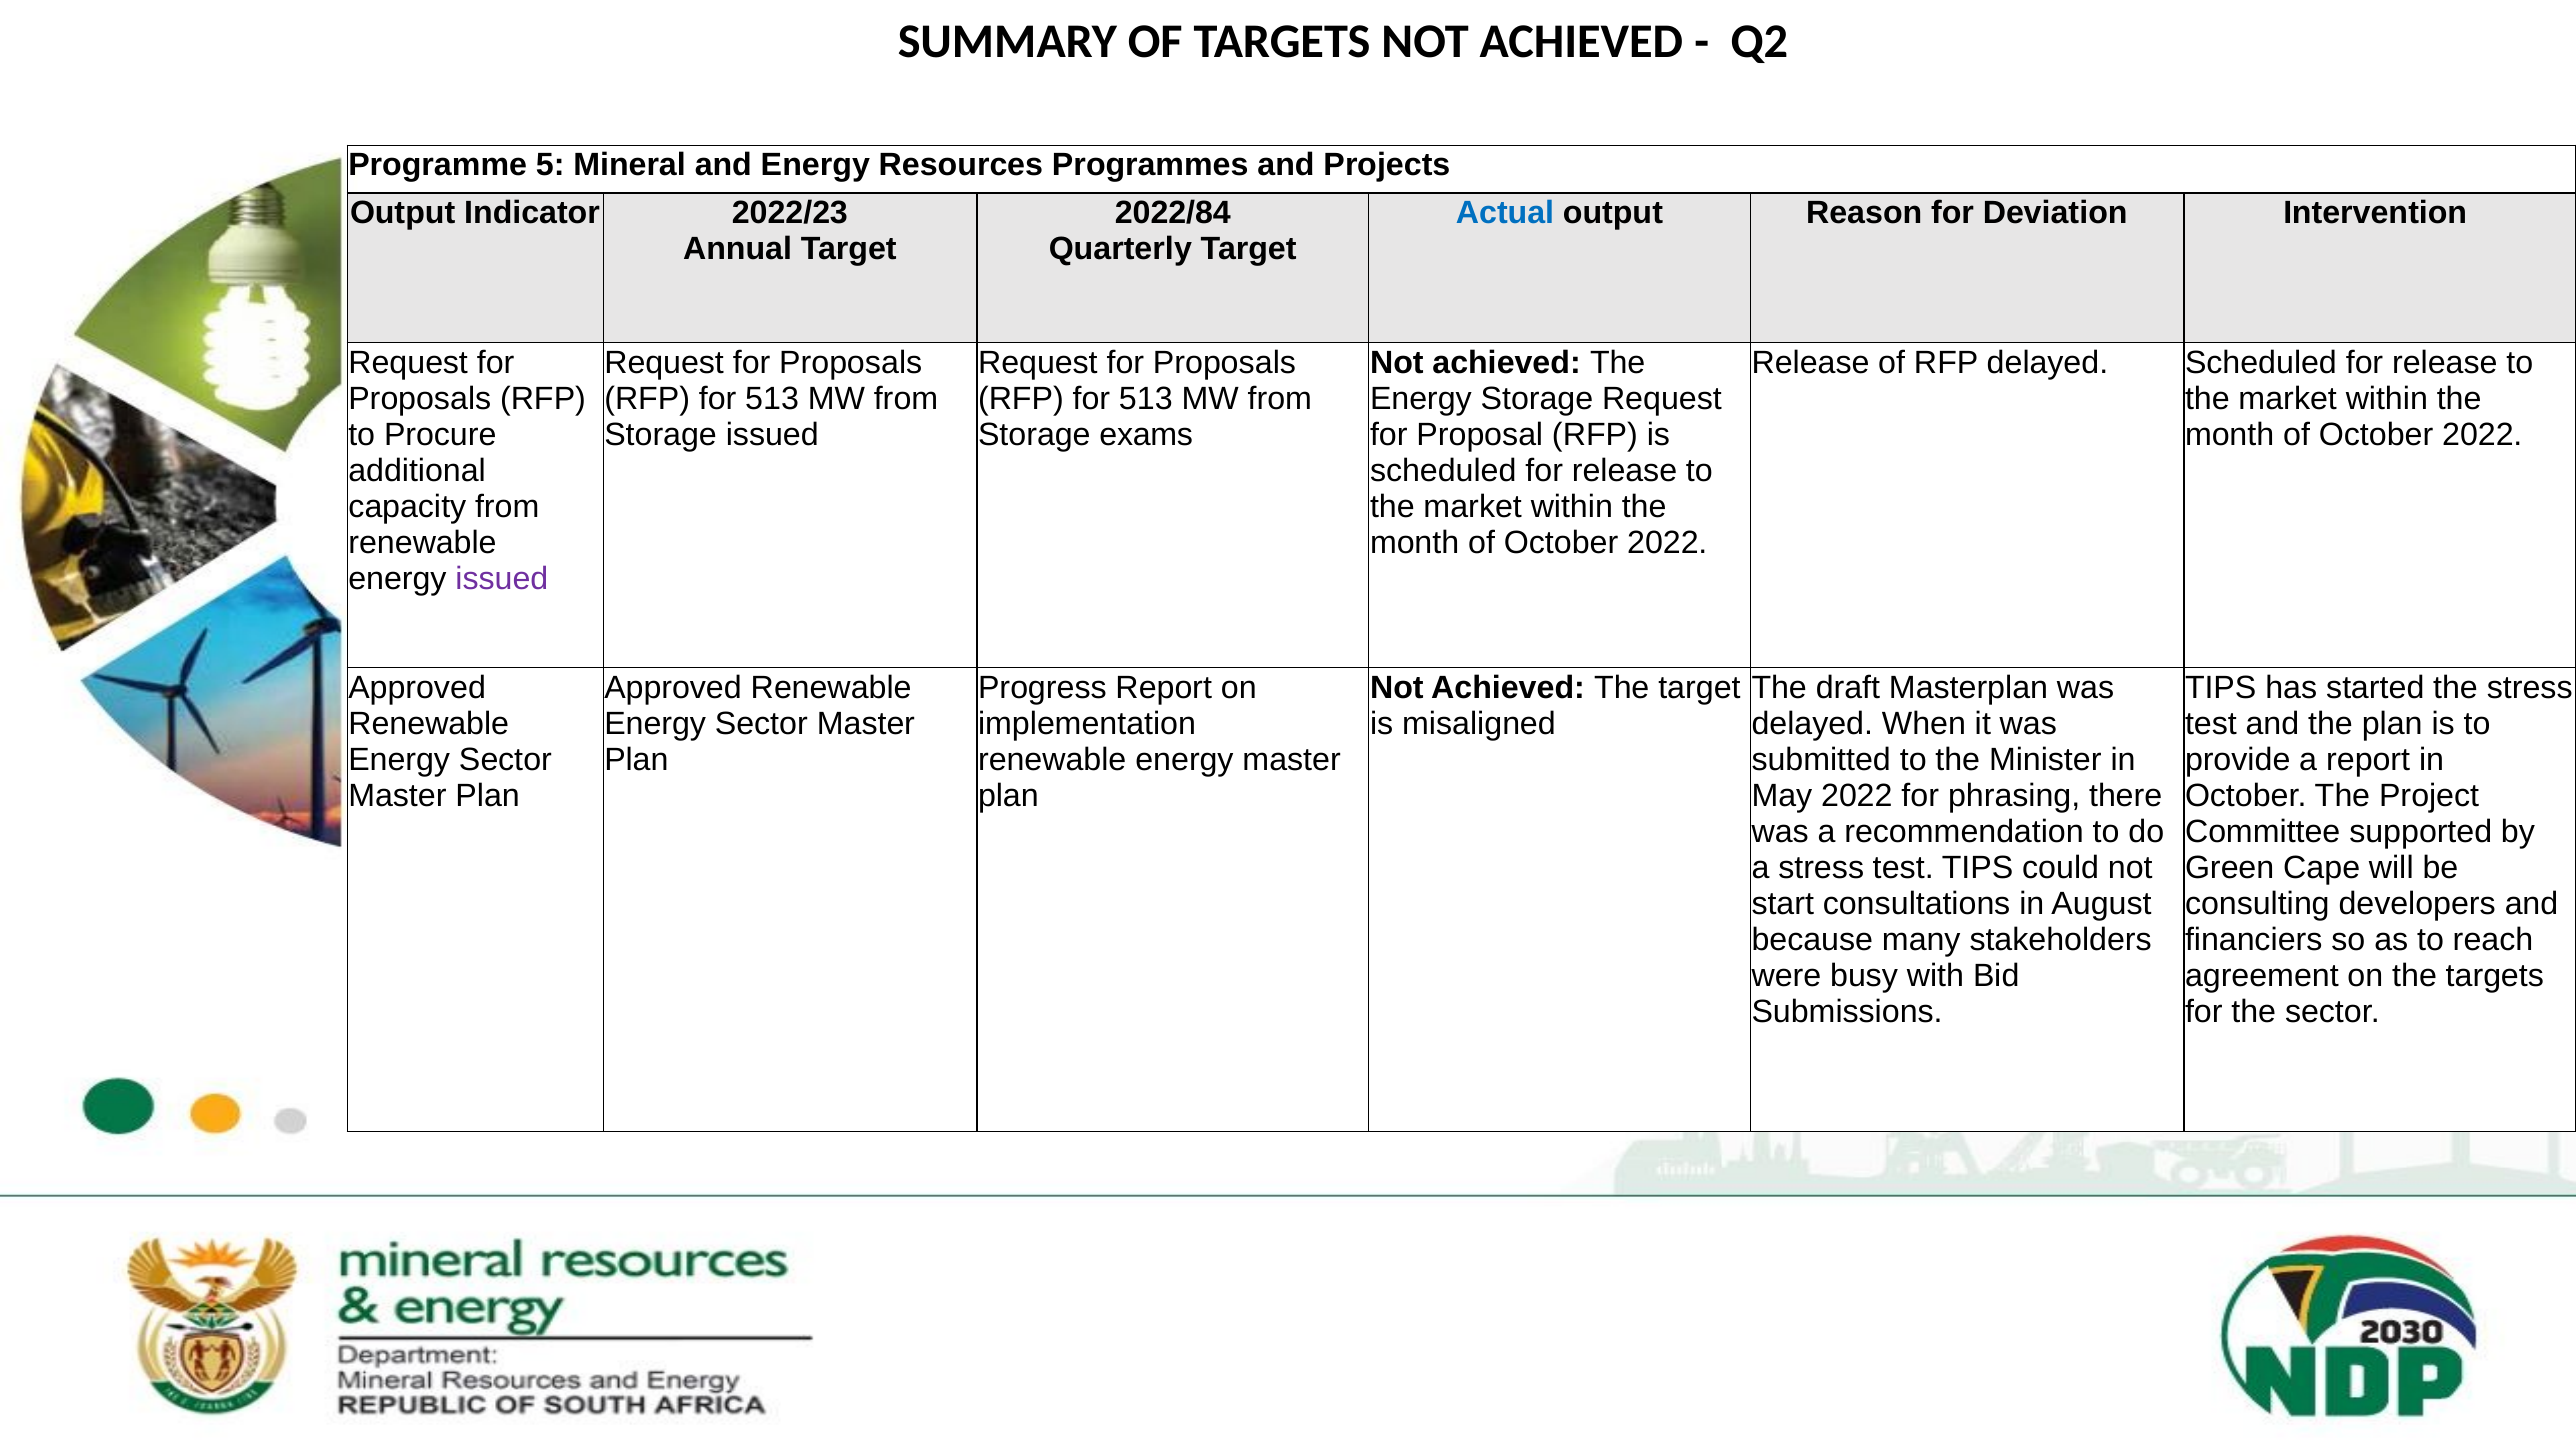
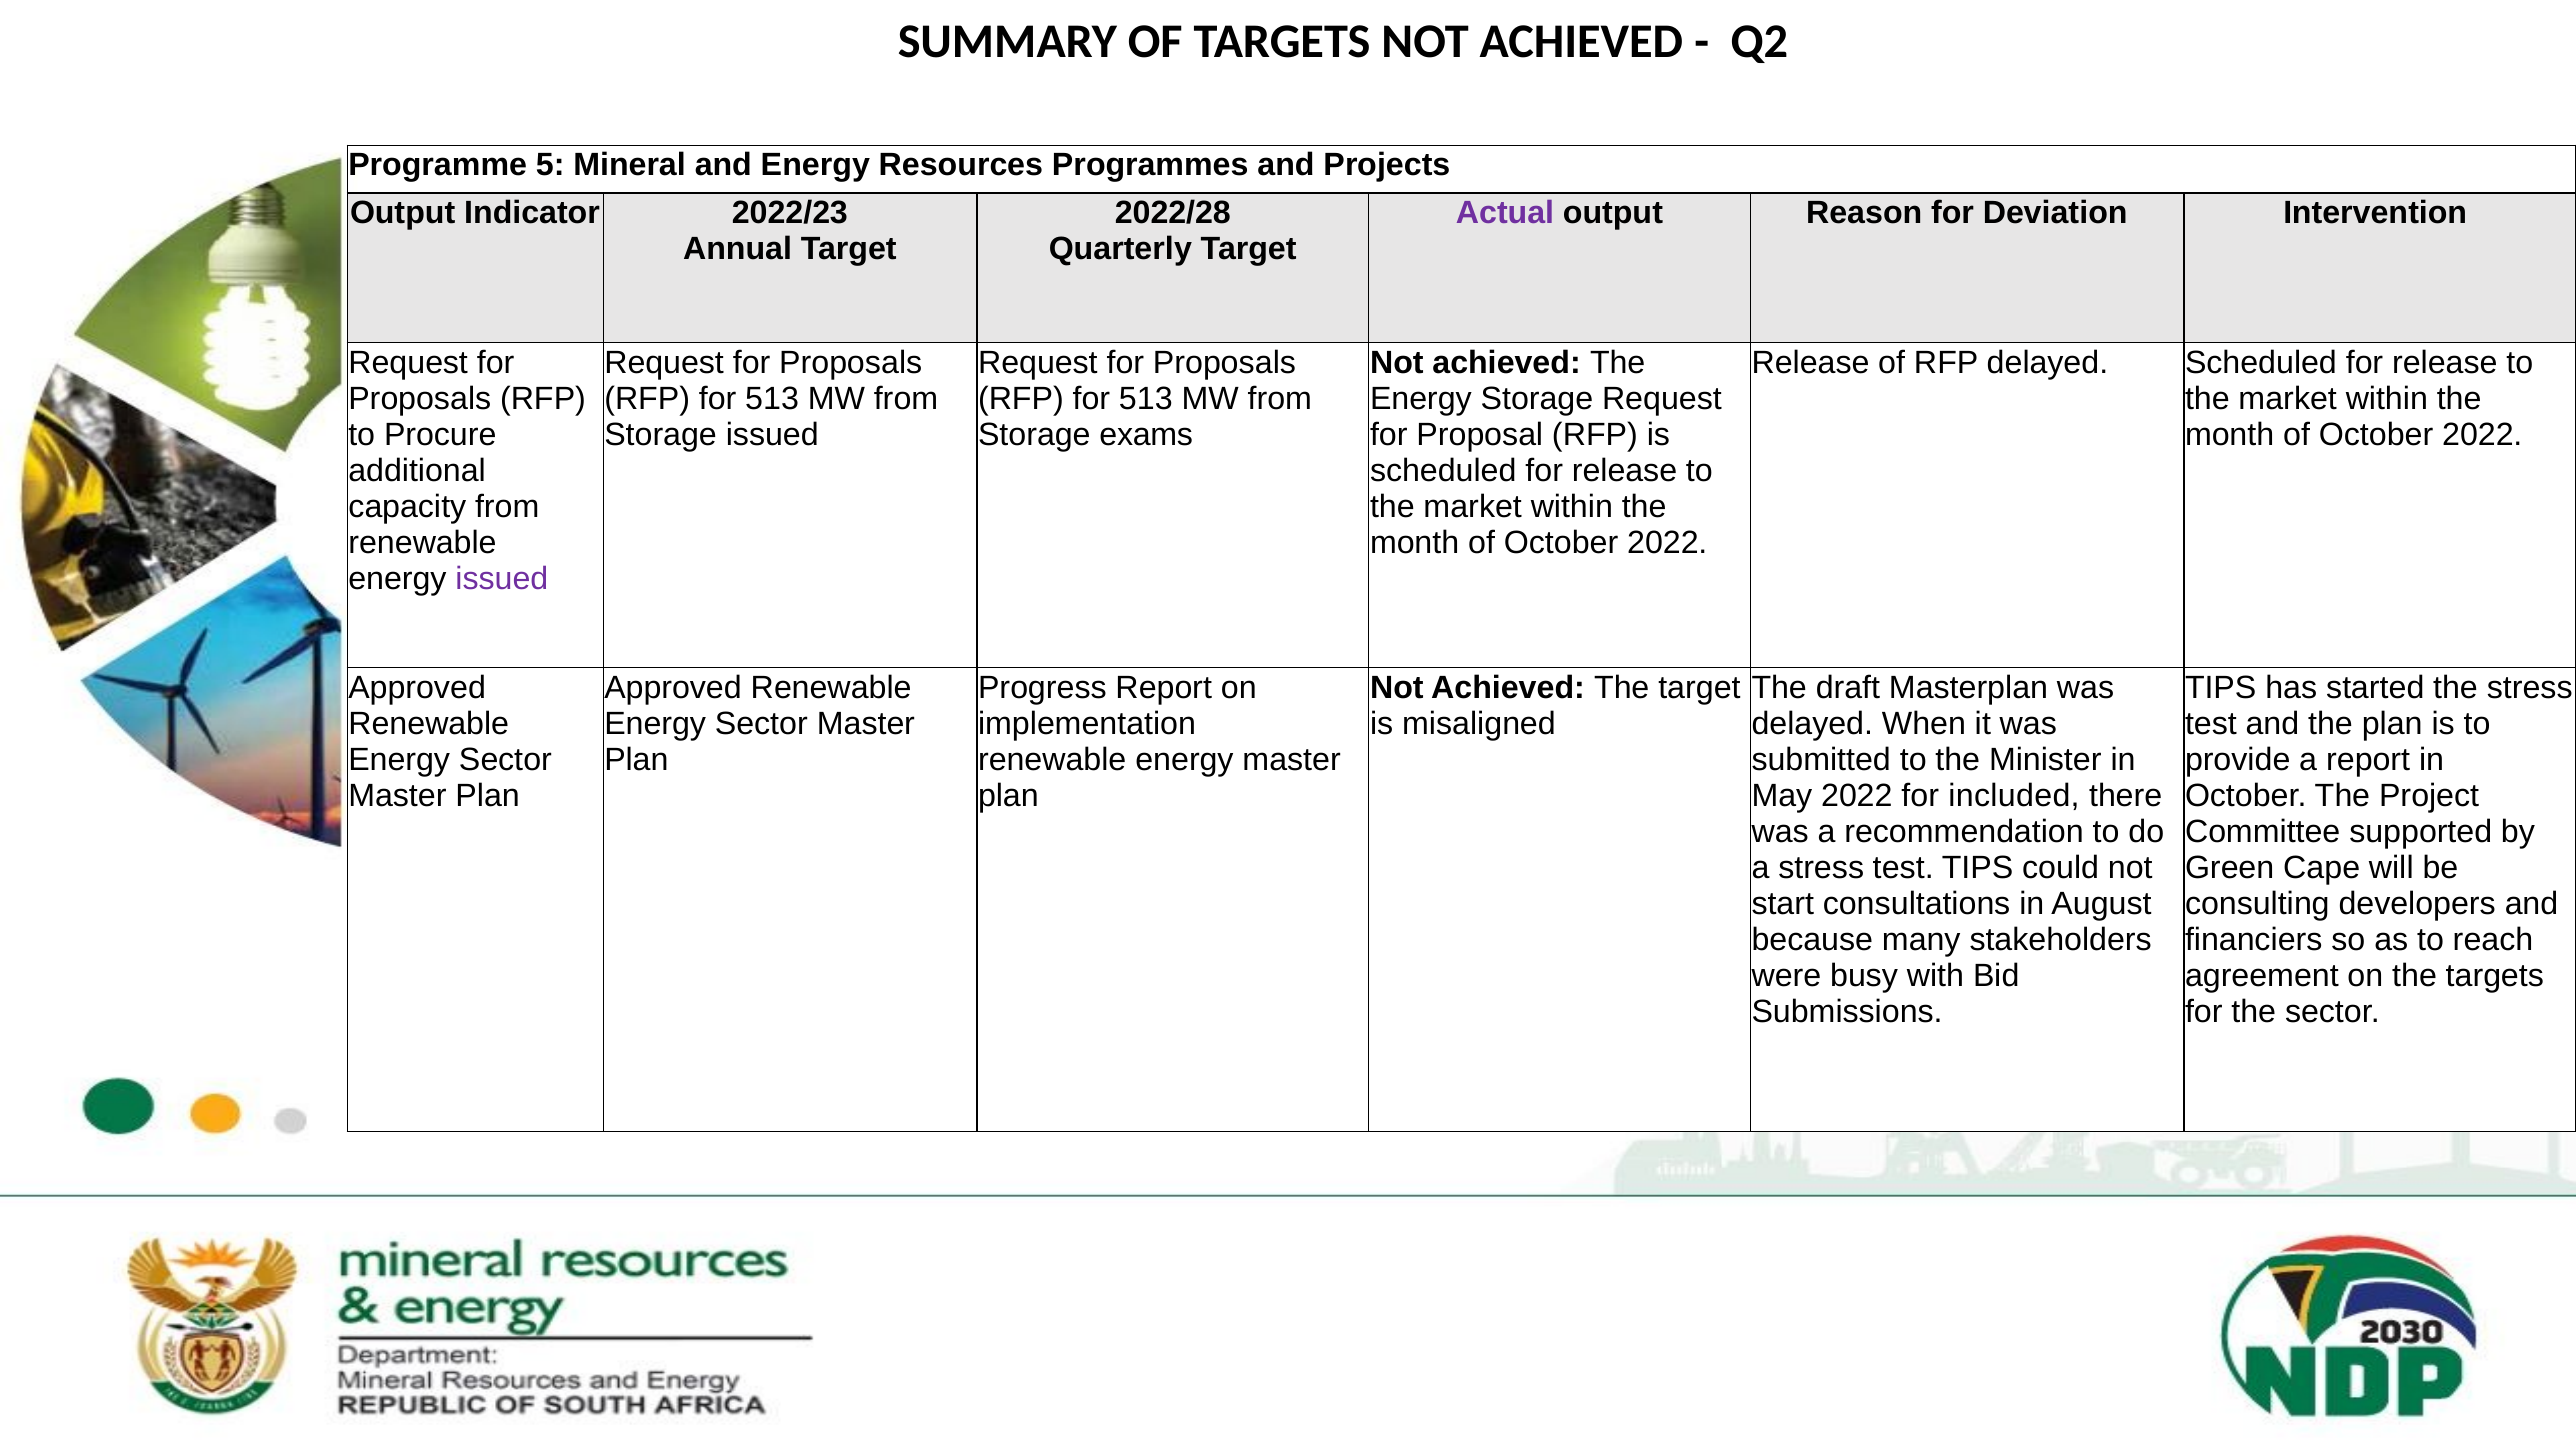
2022/84: 2022/84 -> 2022/28 (1173, 213)
Actual colour: blue -> purple (1505, 213)
phrasing: phrasing -> included (2014, 796)
